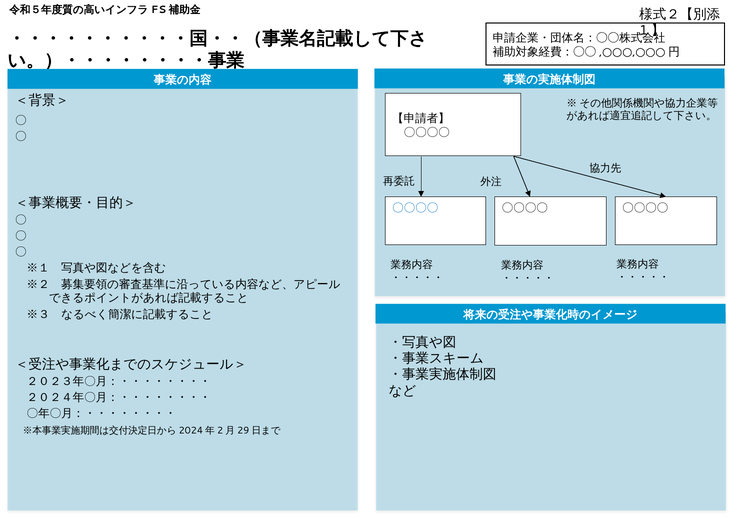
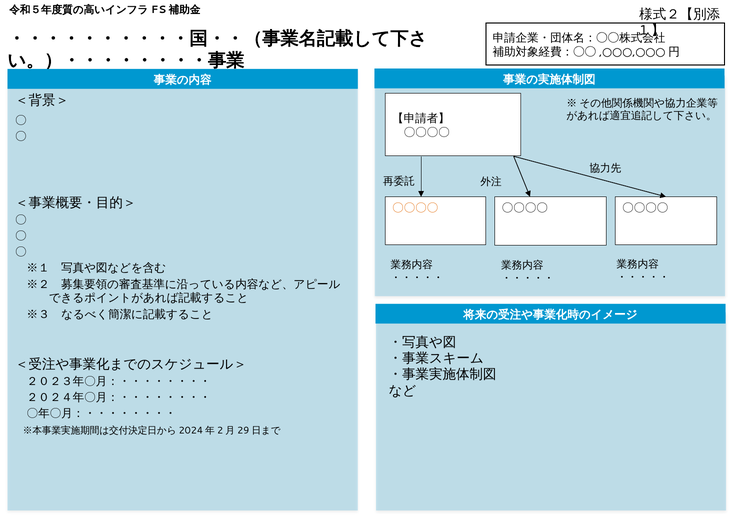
〇〇〇〇 colour: blue -> orange (415, 208)
